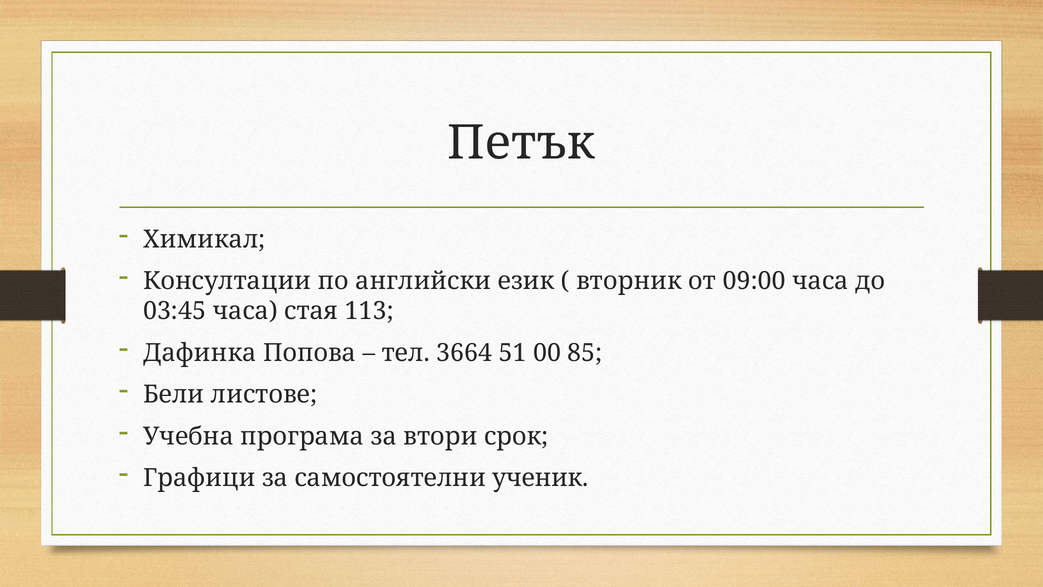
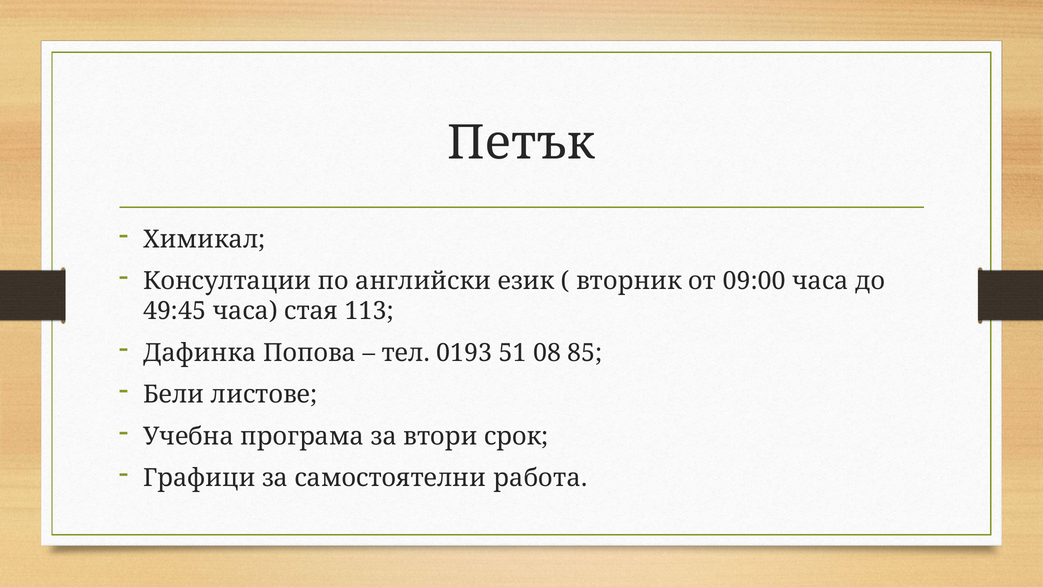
03:45: 03:45 -> 49:45 (175, 311)
3664: 3664 -> 0193 (464, 353)
00: 00 -> 08 (547, 353)
ученик: ученик -> работа (540, 478)
